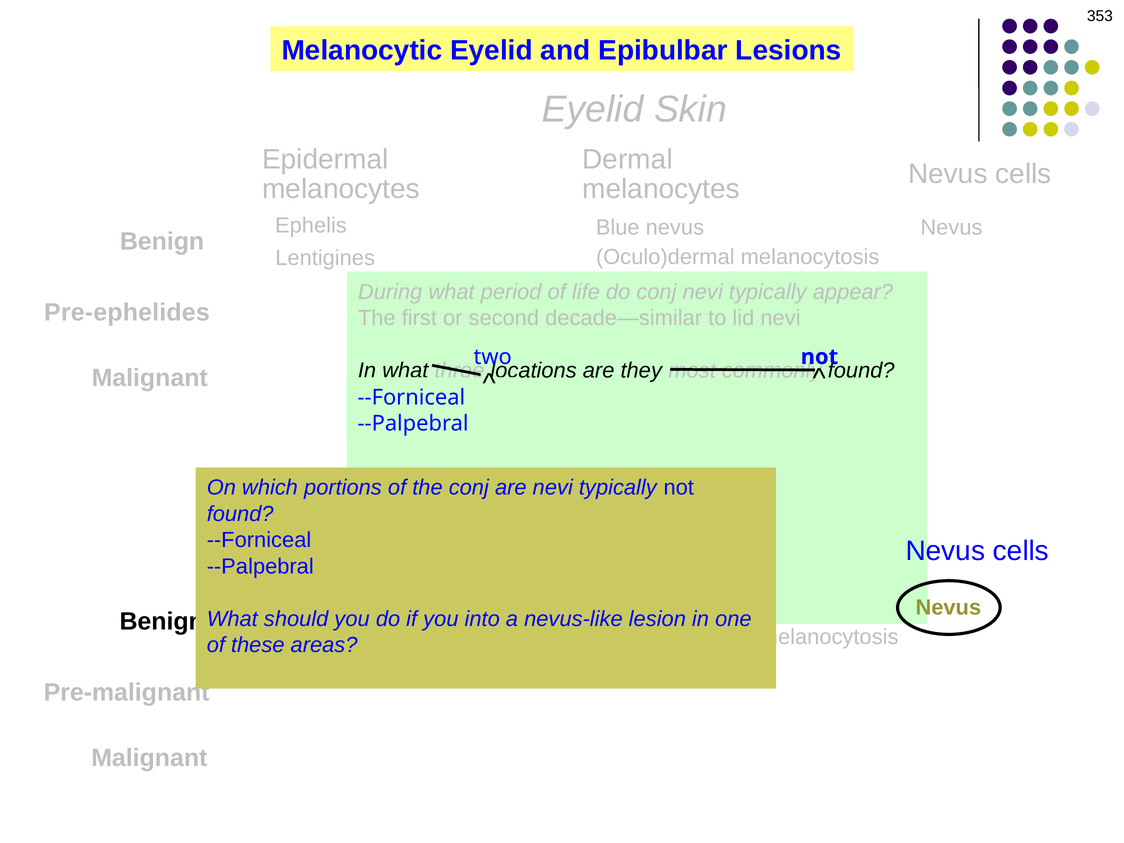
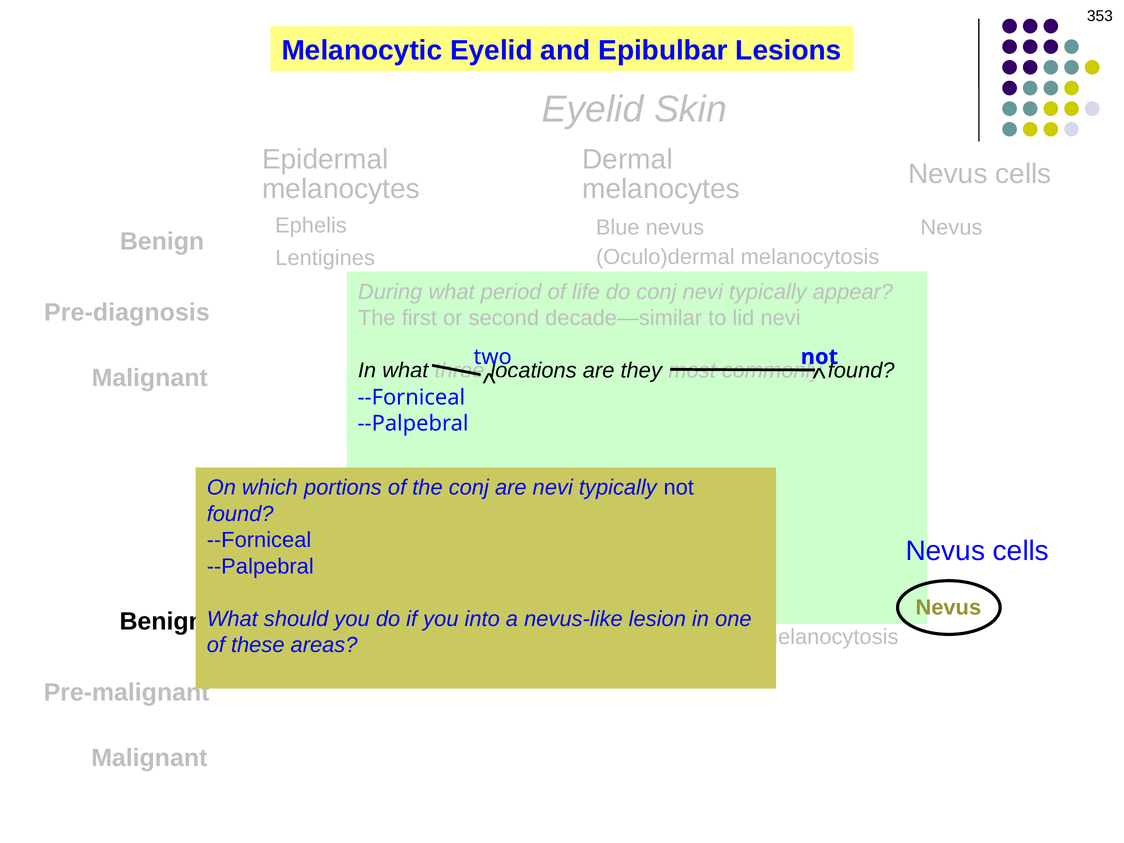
Pre-ephelides: Pre-ephelides -> Pre-diagnosis (127, 313)
